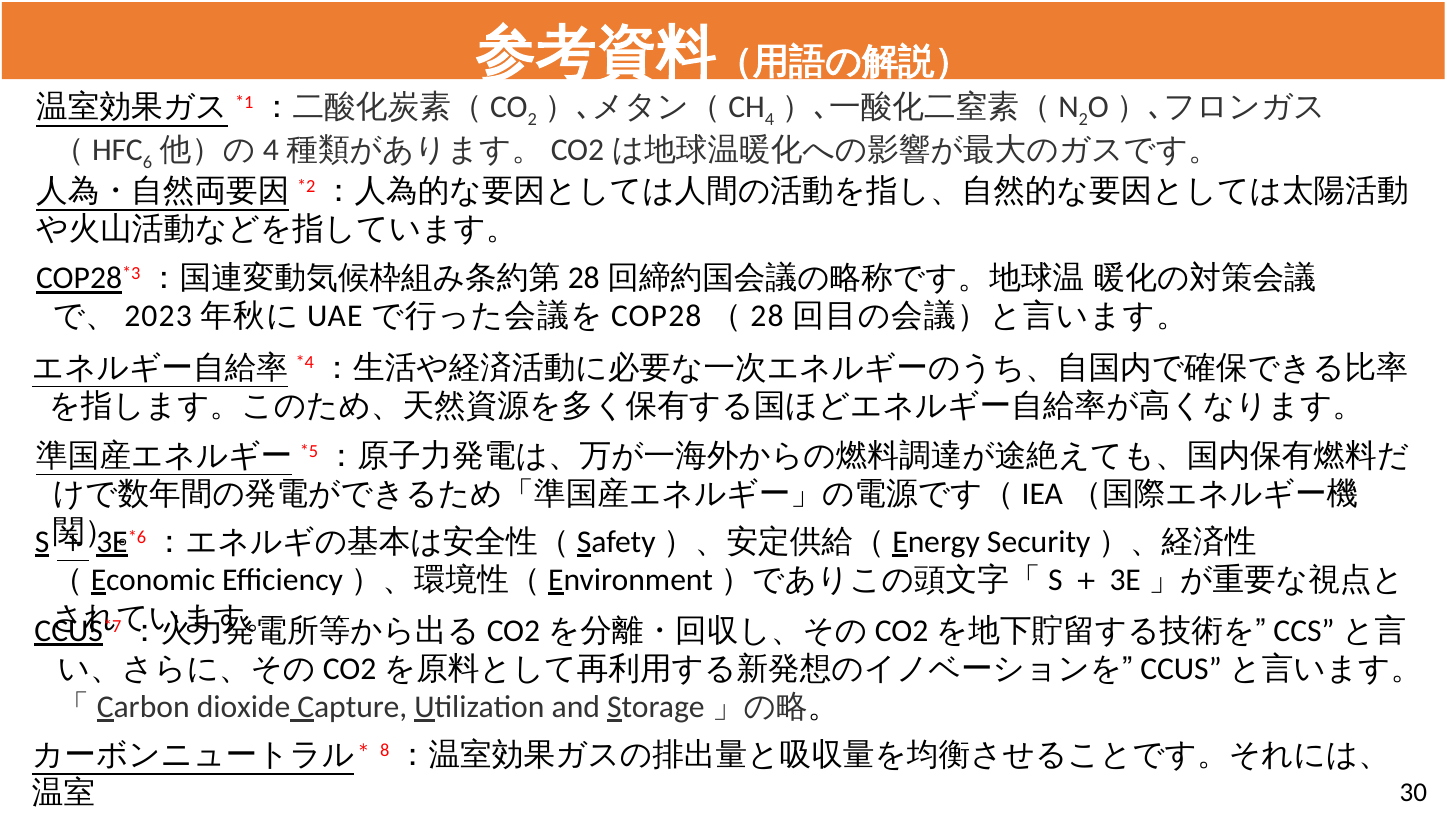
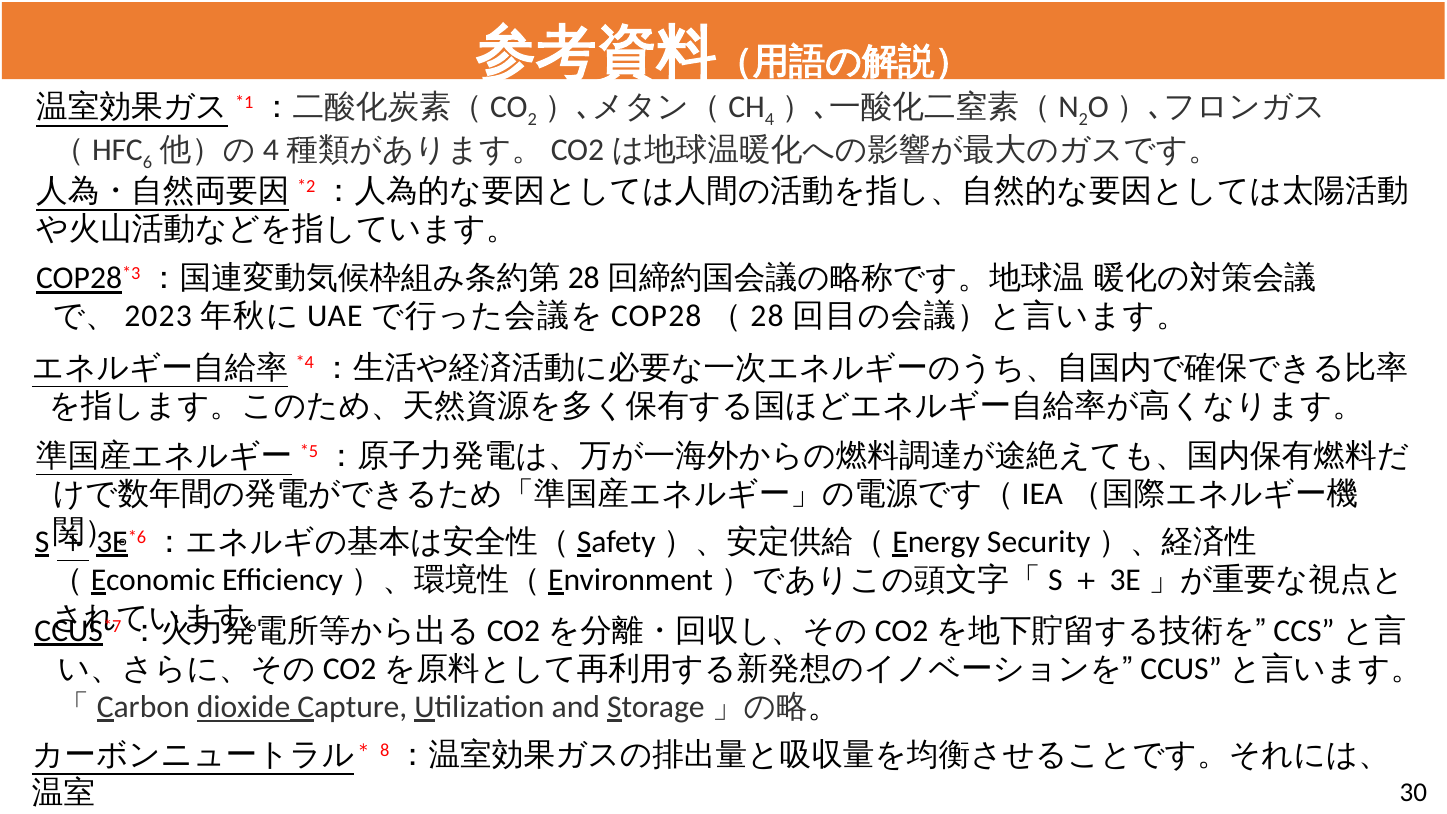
dioxide underline: none -> present (244, 707)
